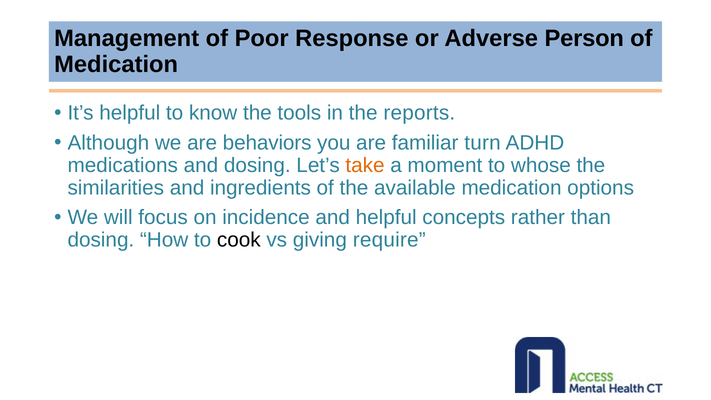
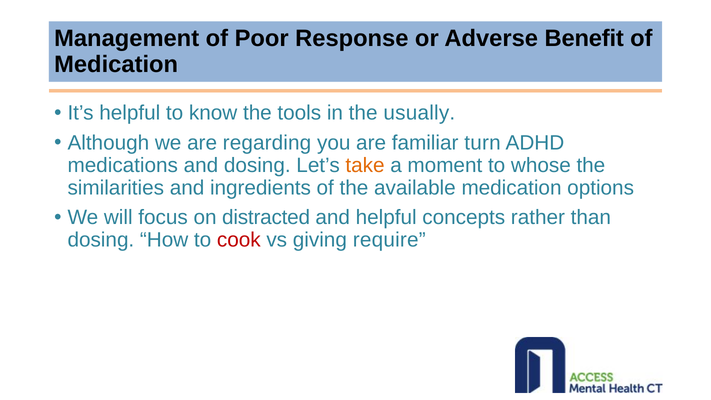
Person: Person -> Benefit (584, 39)
reports: reports -> usually (419, 113)
behaviors: behaviors -> regarding (267, 143)
incidence: incidence -> distracted (266, 218)
cook colour: black -> red (239, 240)
